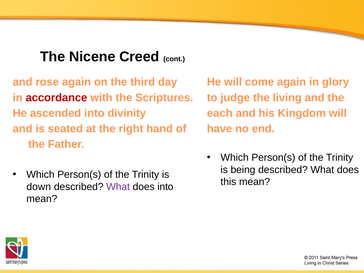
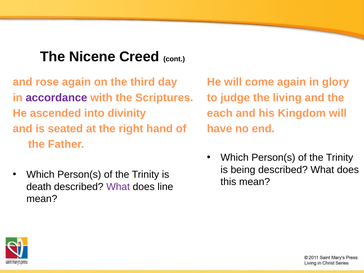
accordance colour: red -> purple (56, 98)
down: down -> death (39, 187)
does into: into -> line (165, 187)
